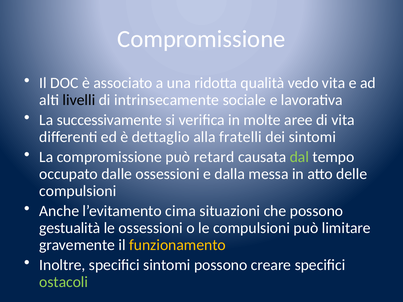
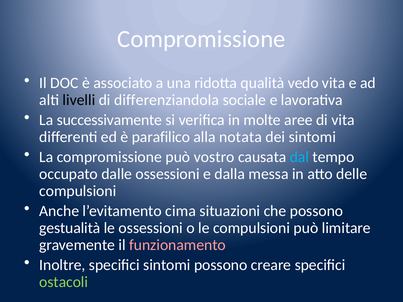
intrinsecamente: intrinsecamente -> differenziandola (167, 100)
dettaglio: dettaglio -> parafilico (161, 137)
fratelli: fratelli -> notata (241, 137)
retard: retard -> vostro (214, 157)
dal colour: light green -> light blue (299, 157)
funzionamento colour: yellow -> pink (178, 245)
